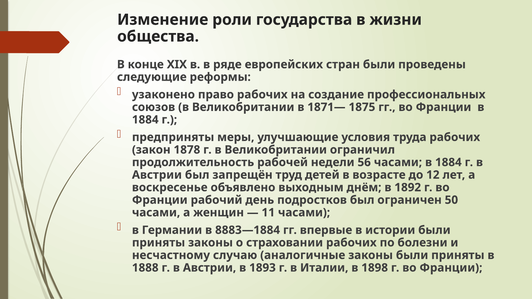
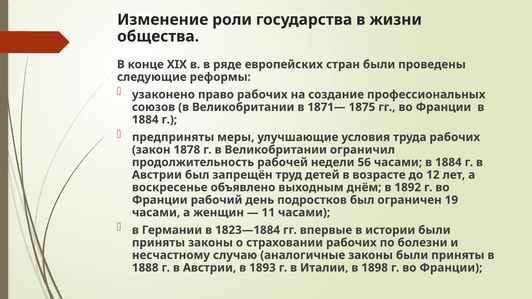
50: 50 -> 19 (451, 200)
8883—1884: 8883—1884 -> 1823—1884 (248, 230)
